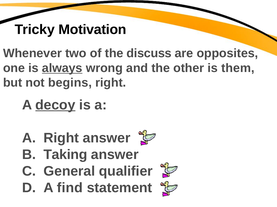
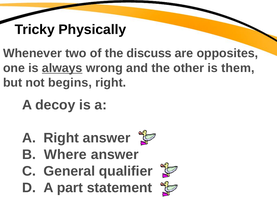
Motivation: Motivation -> Physically (92, 30)
decoy underline: present -> none (55, 105)
Taking: Taking -> Where (65, 155)
find: find -> part (70, 188)
